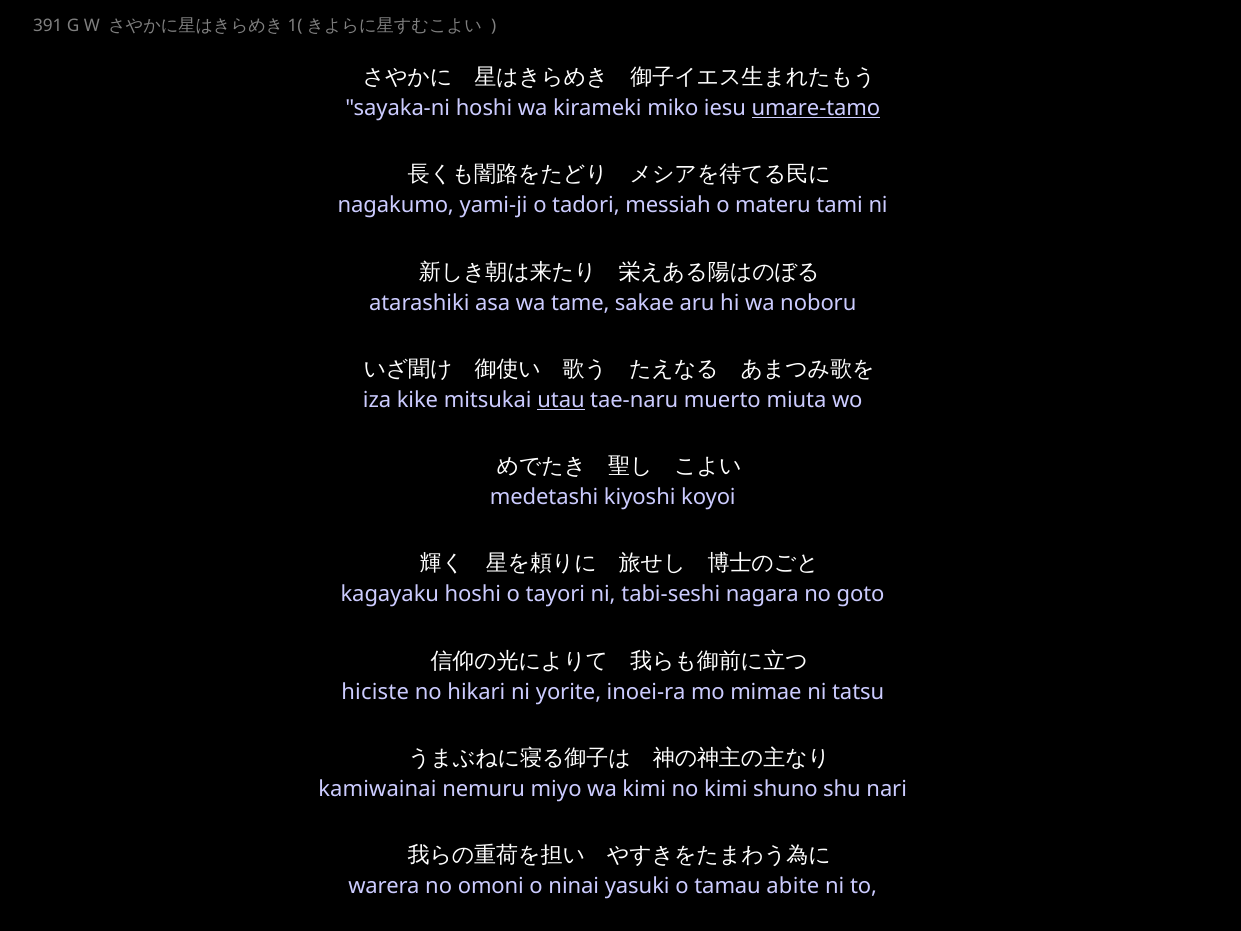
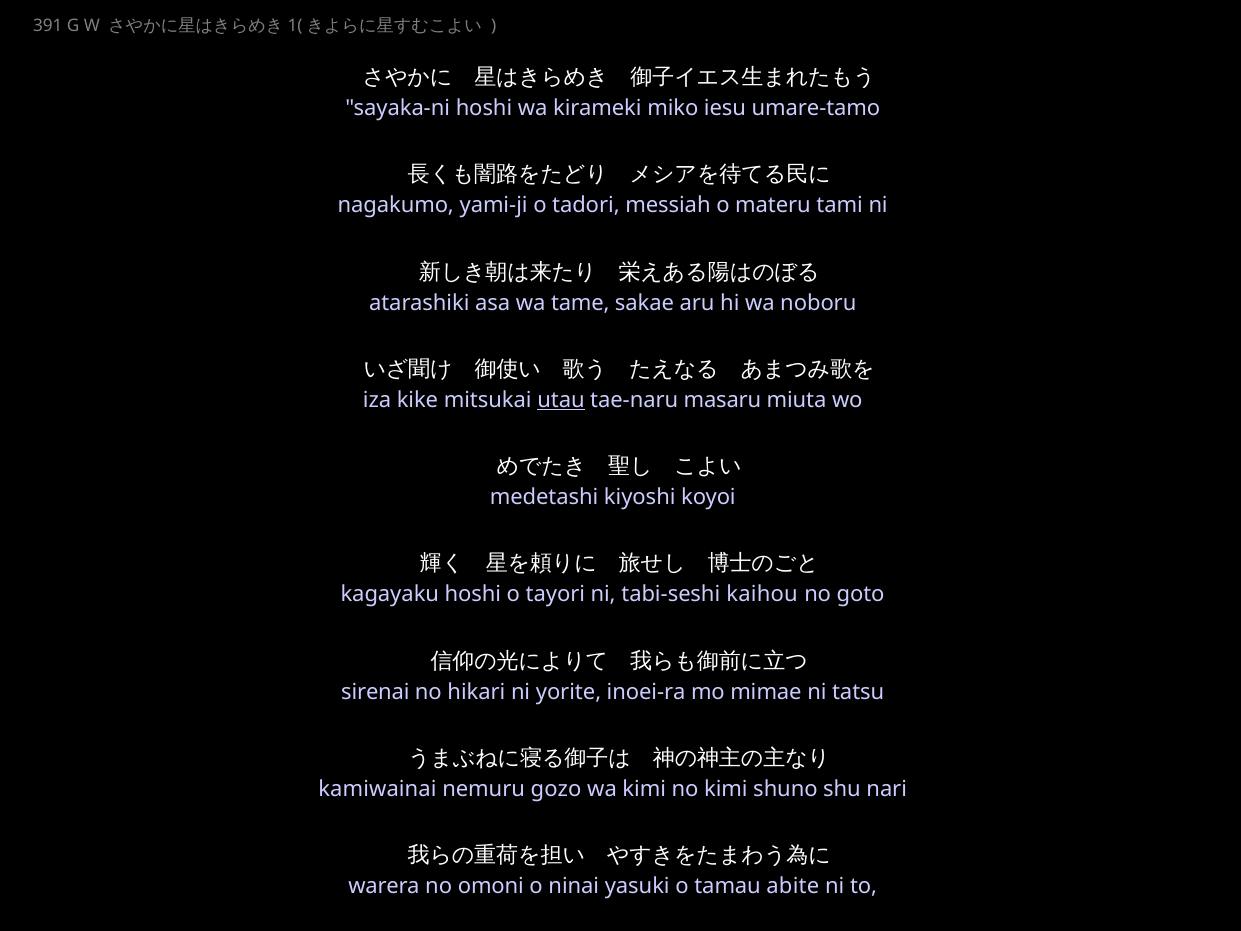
umare-tamo underline: present -> none (816, 108)
muerto: muerto -> masaru (722, 400)
nagara: nagara -> kaihou (762, 594)
hiciste: hiciste -> sirenai (375, 692)
miyo: miyo -> gozo (556, 789)
